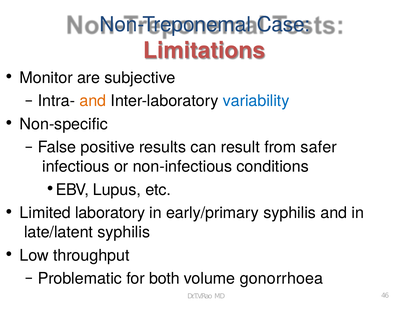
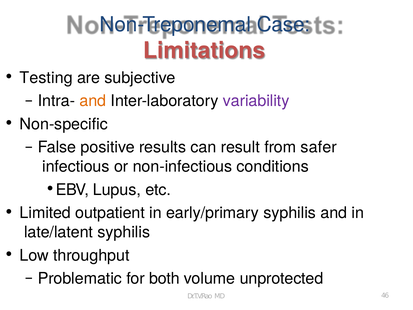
Monitor: Monitor -> Testing (46, 78)
variability colour: blue -> purple (256, 101)
laboratory: laboratory -> outpatient (110, 213)
gonorrhoea: gonorrhoea -> unprotected (282, 278)
